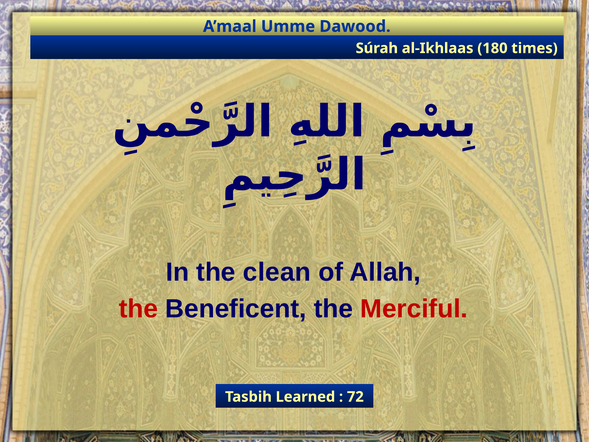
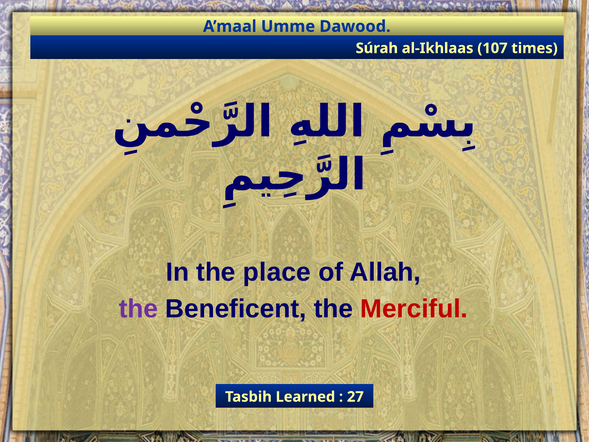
180: 180 -> 107 (492, 48)
clean: clean -> place (277, 272)
the colour: red -> purple (138, 309)
72: 72 -> 27 (355, 397)
